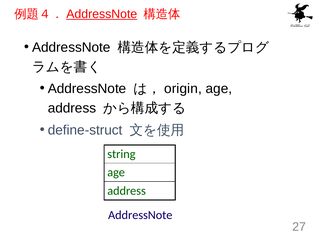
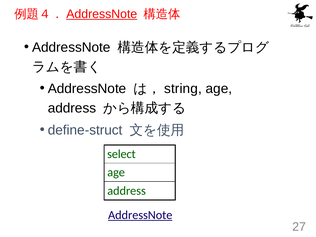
origin: origin -> string (183, 89)
string: string -> select (121, 154)
AddressNote underline: none -> present (140, 215)
